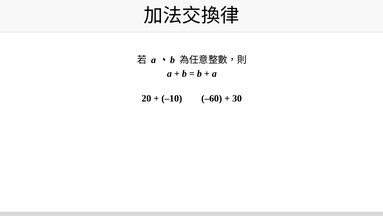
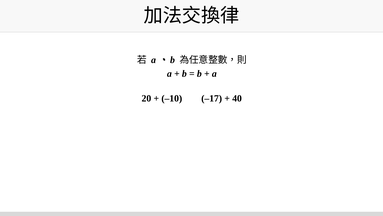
–60: –60 -> –17 (212, 98)
30: 30 -> 40 (237, 98)
